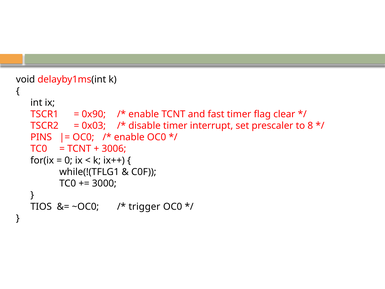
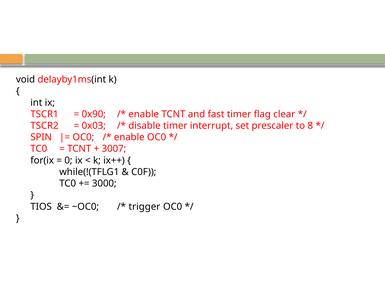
PINS: PINS -> SPIN (41, 137)
3006: 3006 -> 3007 (114, 149)
